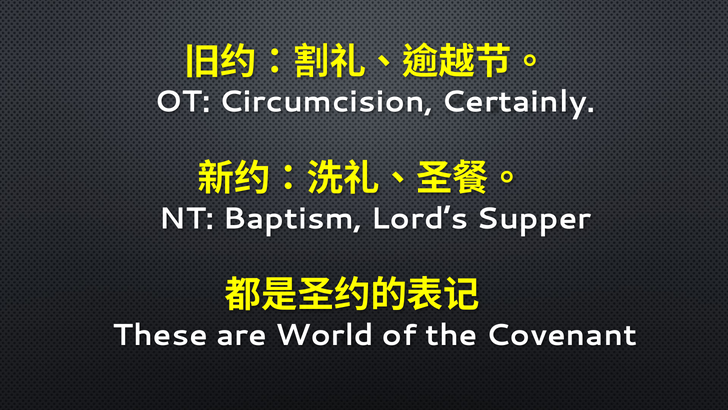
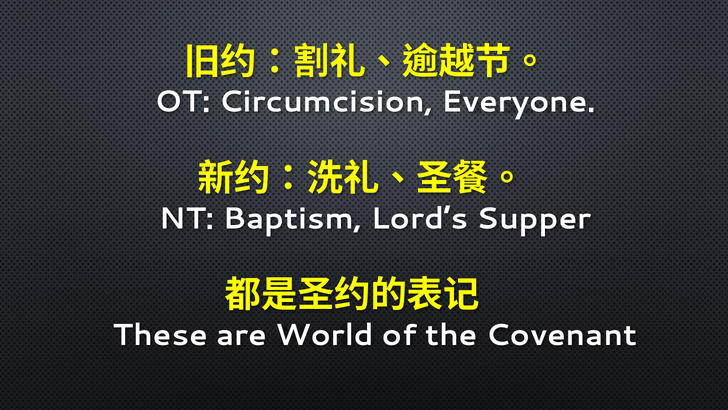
Certainly: Certainly -> Everyone (518, 102)
